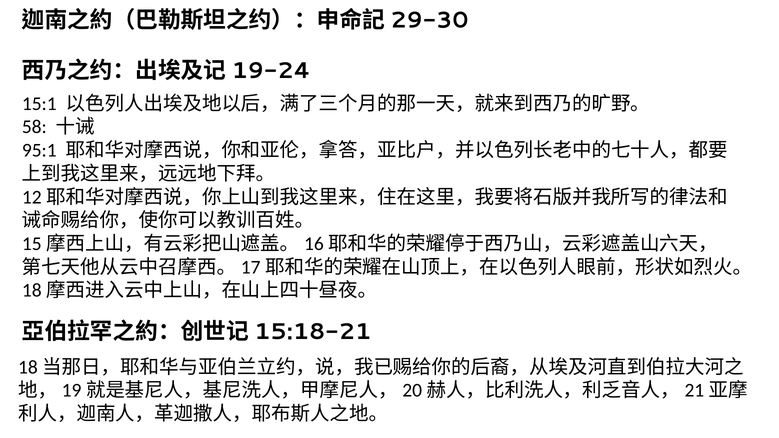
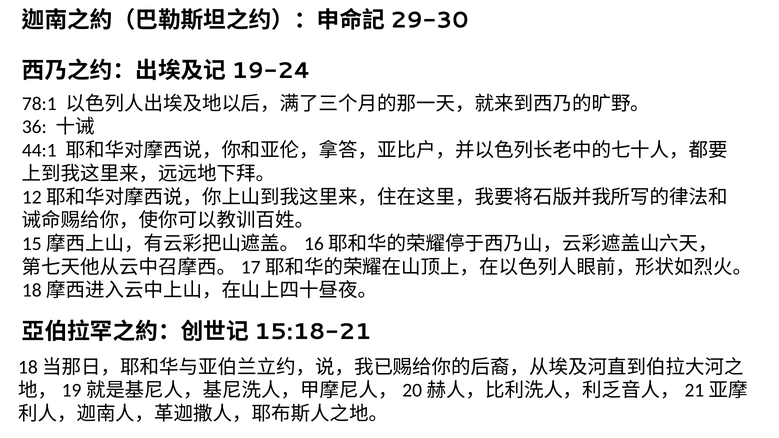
15:1: 15:1 -> 78:1 (39, 104)
58: 58 -> 36 (34, 127)
95:1: 95:1 -> 44:1 (39, 150)
